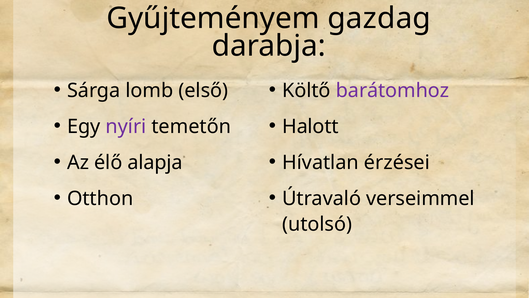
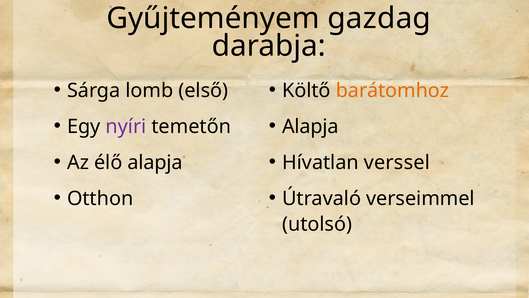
barátomhoz colour: purple -> orange (393, 91)
Halott: Halott -> Alapja (310, 126)
érzései: érzései -> verssel (397, 162)
